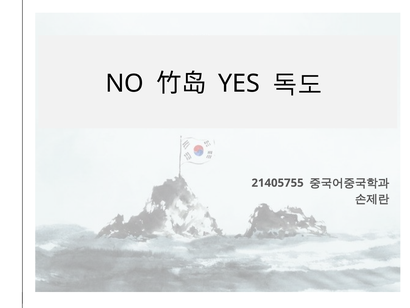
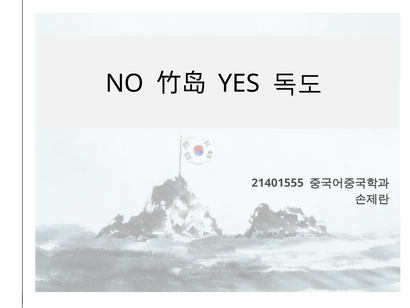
21405755: 21405755 -> 21401555 (278, 183)
